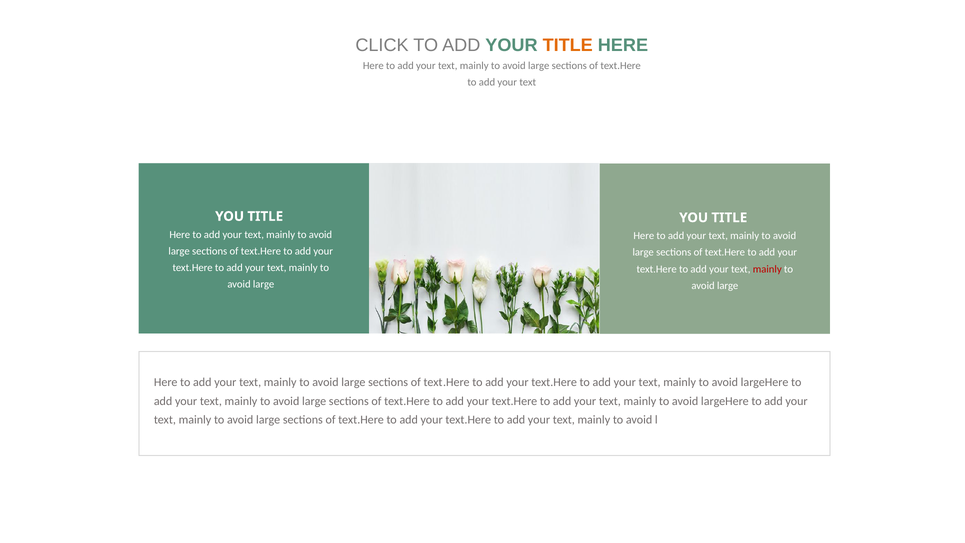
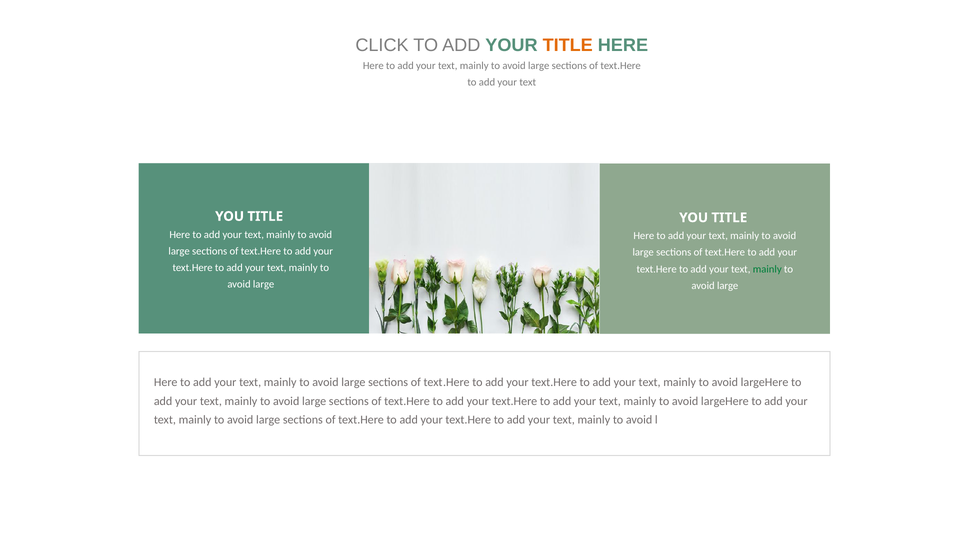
mainly colour: red -> green (767, 269)
